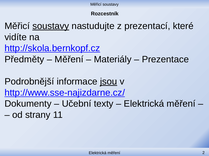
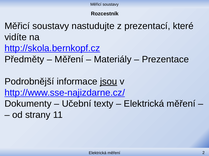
soustavy underline: present -> none (51, 26)
